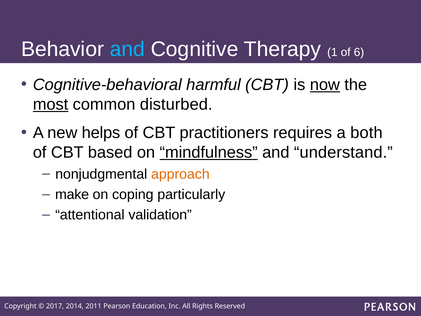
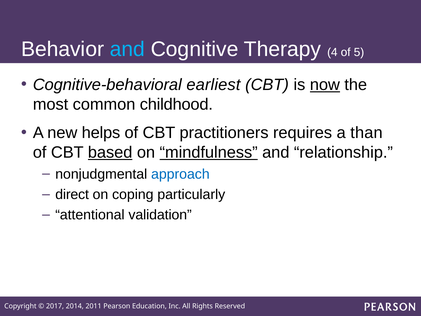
1: 1 -> 4 (332, 52)
6: 6 -> 5 (359, 52)
harmful: harmful -> earliest (213, 85)
most underline: present -> none (51, 104)
disturbed: disturbed -> childhood (176, 104)
both: both -> than (366, 133)
based underline: none -> present (110, 152)
understand: understand -> relationship (343, 152)
approach colour: orange -> blue (180, 174)
make: make -> direct (72, 194)
